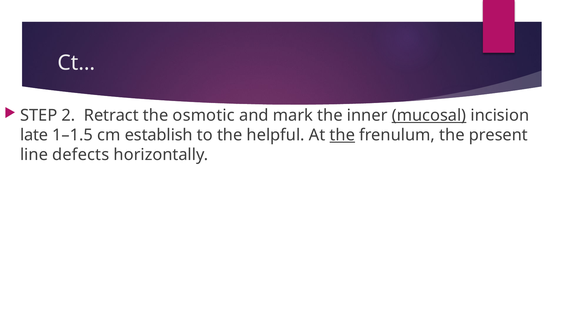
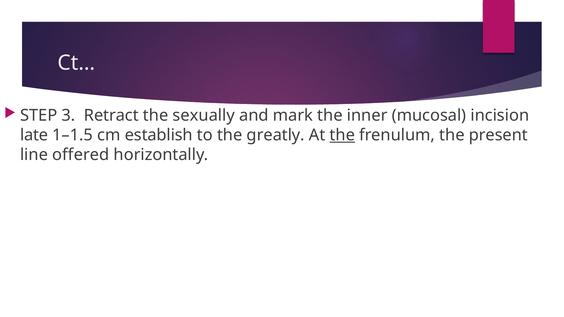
2: 2 -> 3 (68, 115)
osmotic: osmotic -> sexually (204, 115)
mucosal underline: present -> none (429, 115)
helpful: helpful -> greatly (276, 135)
defects: defects -> offered (81, 155)
